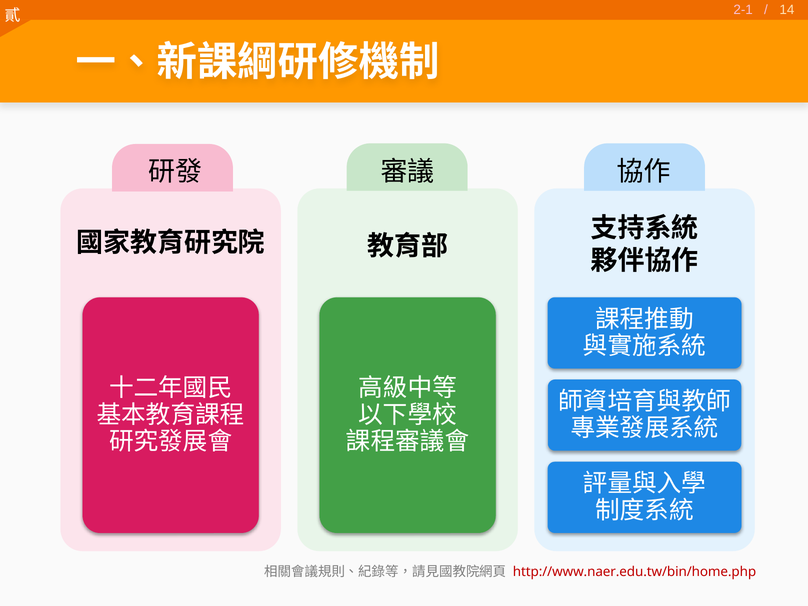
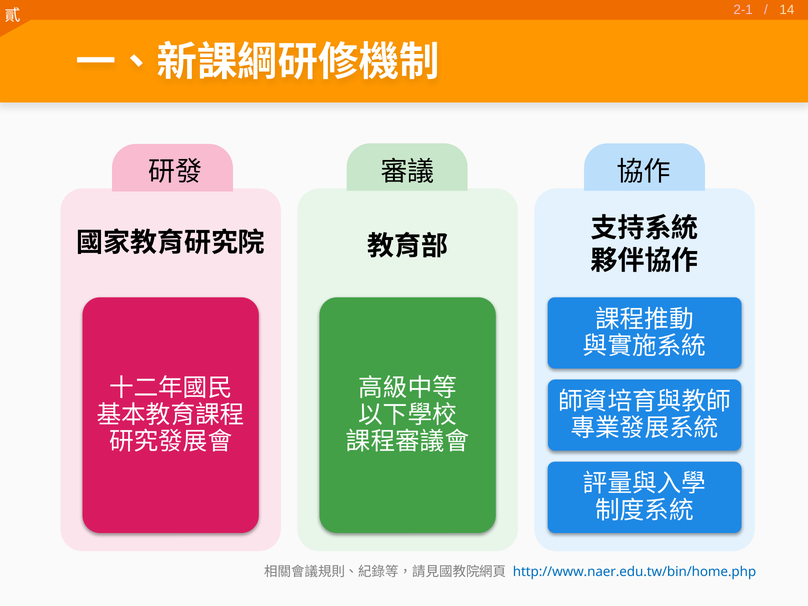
http://www.naer.edu.tw/bin/home.php colour: red -> blue (635, 572)
